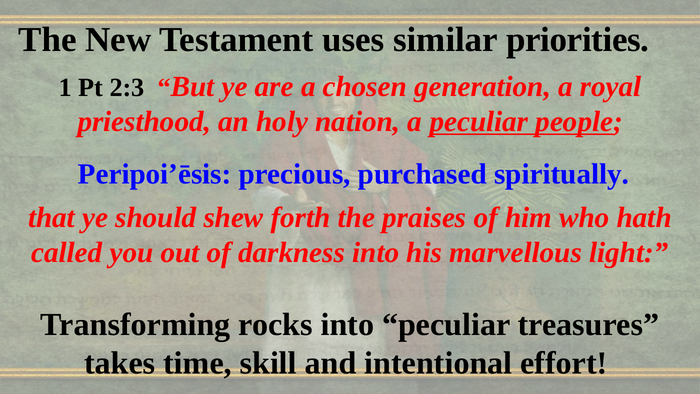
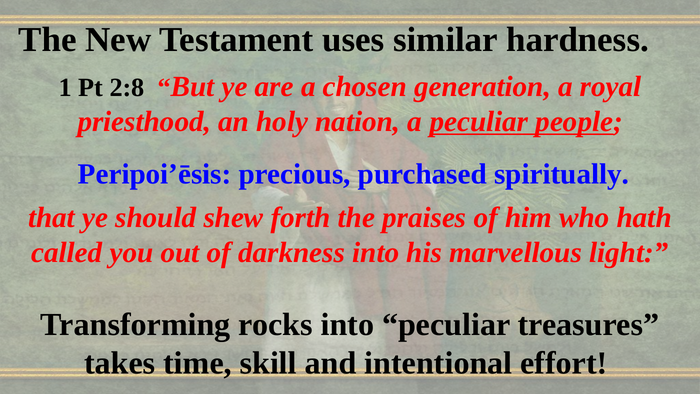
priorities: priorities -> hardness (577, 39)
2:3: 2:3 -> 2:8 (127, 87)
